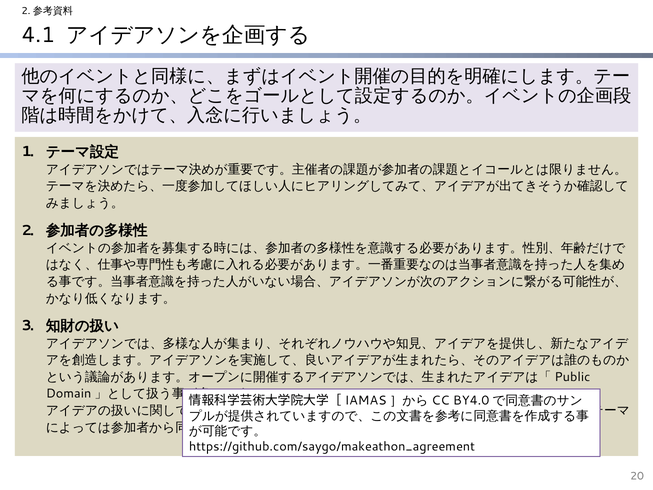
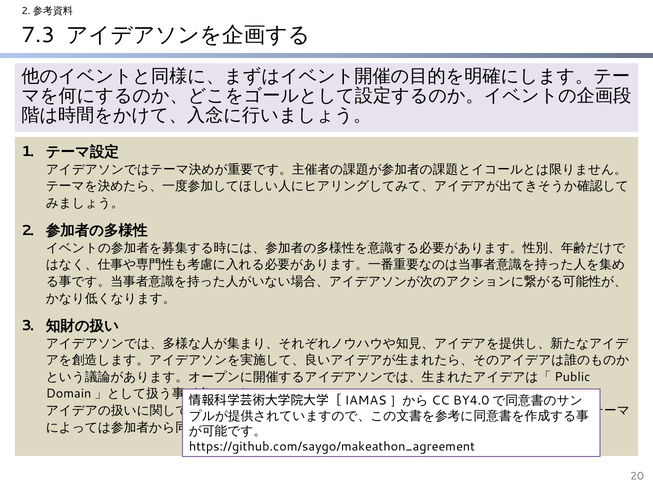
4.1: 4.1 -> 7.3 (38, 35)
